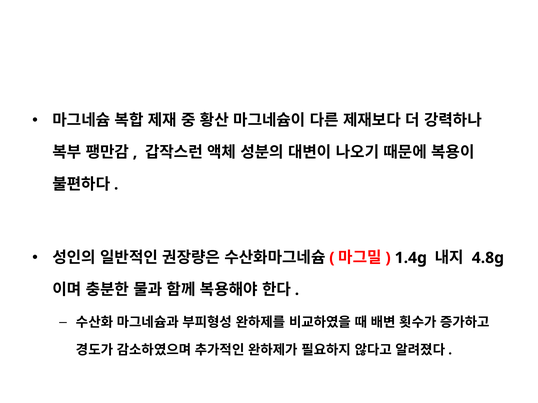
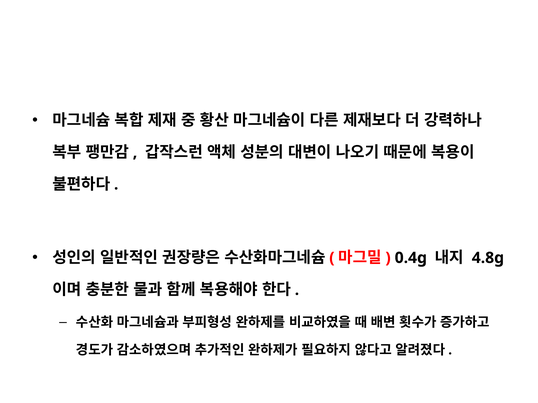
1.4g: 1.4g -> 0.4g (411, 258)
